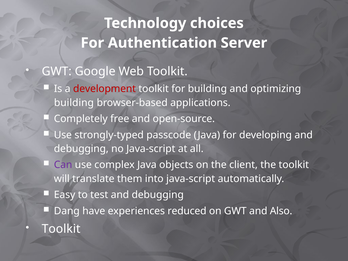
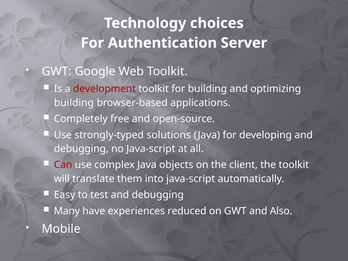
passcode: passcode -> solutions (169, 135)
Can colour: purple -> red (63, 165)
Dang: Dang -> Many (67, 211)
Toolkit: Toolkit -> Mobile (61, 229)
